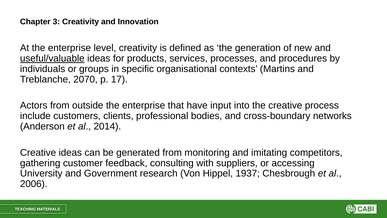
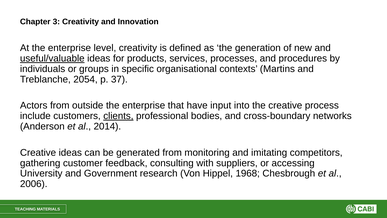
2070: 2070 -> 2054 (86, 79)
17: 17 -> 37 (119, 79)
clients underline: none -> present (118, 116)
1937: 1937 -> 1968 (248, 173)
